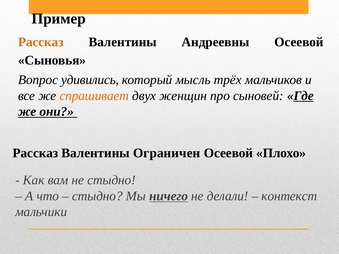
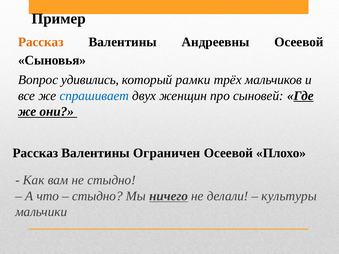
мысль: мысль -> рамки (193, 80)
спрашивает colour: orange -> blue (94, 96)
контекст: контекст -> культуры (289, 196)
